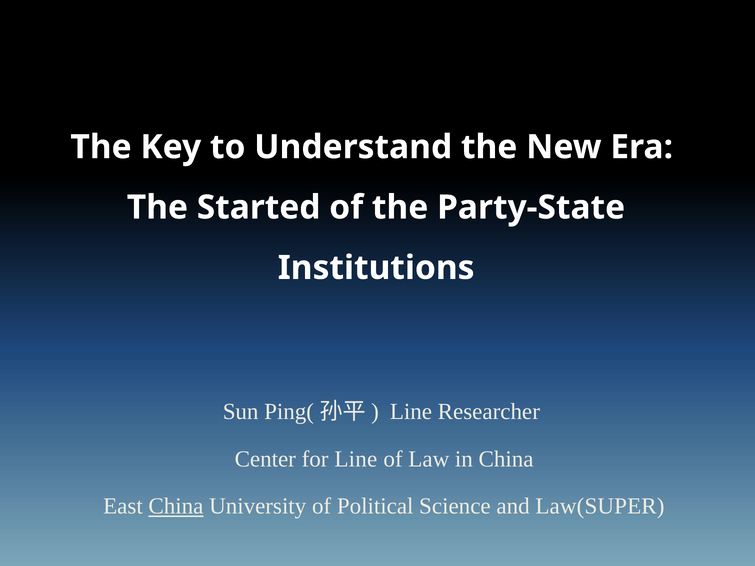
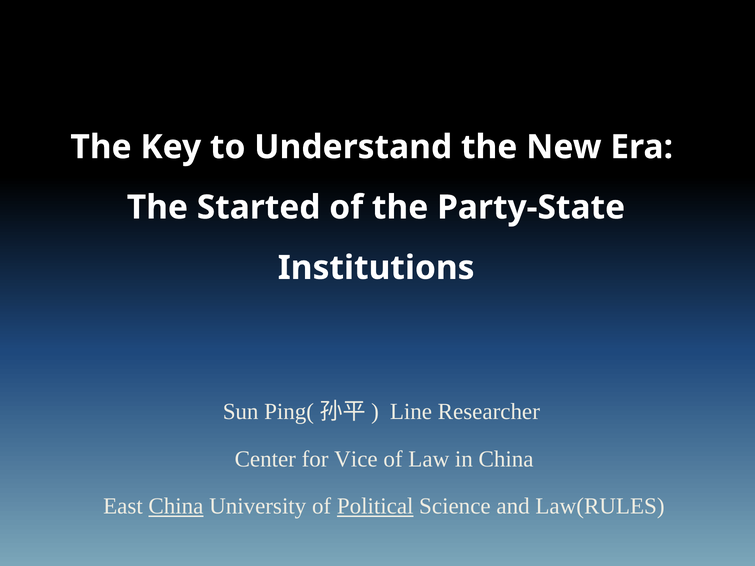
for Line: Line -> Vice (356, 459)
Political underline: none -> present (375, 507)
Law(SUPER: Law(SUPER -> Law(RULES (600, 507)
